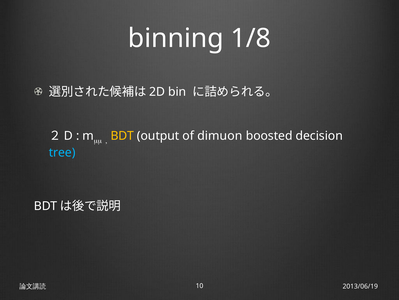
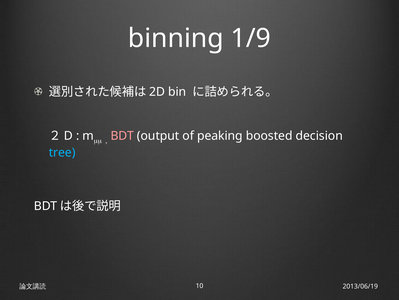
1/8: 1/8 -> 1/9 (251, 38)
BDT colour: yellow -> pink (122, 136)
dimuon: dimuon -> peaking (220, 136)
